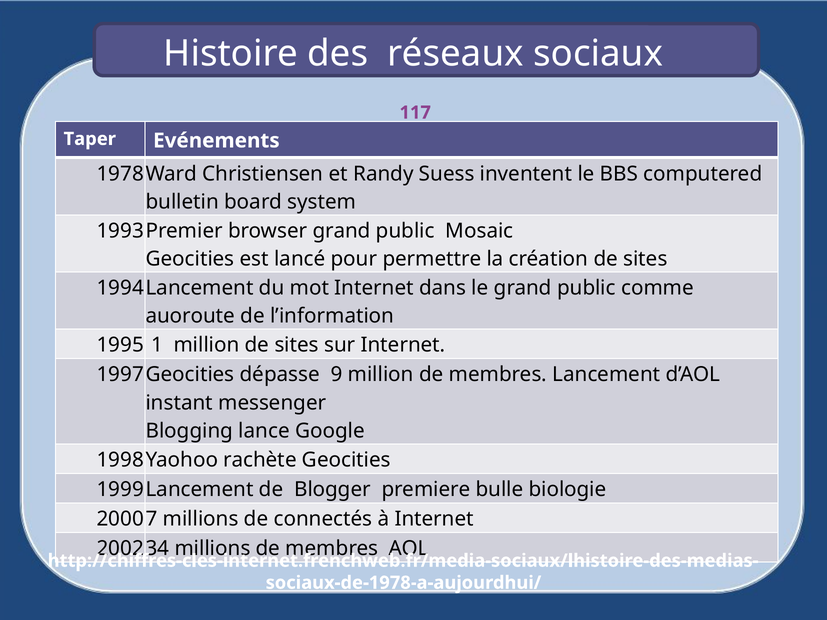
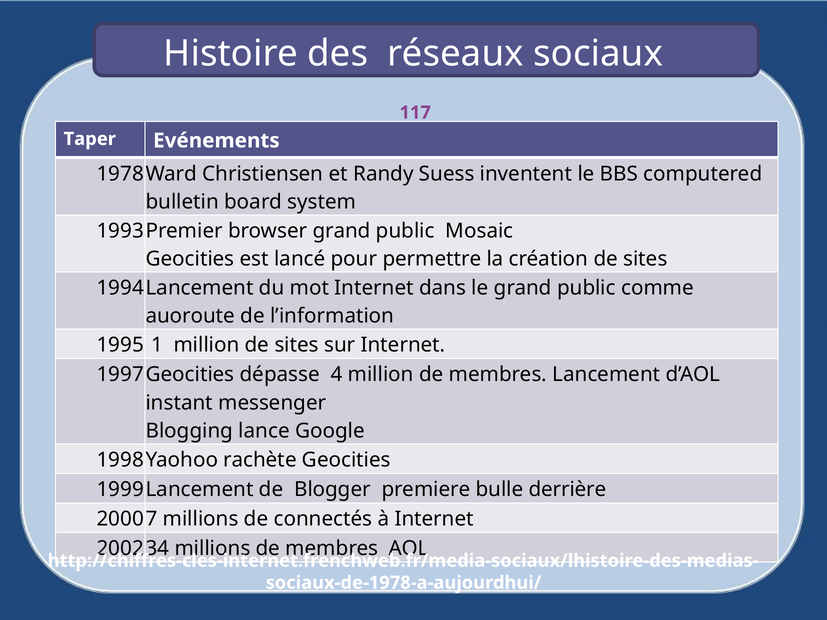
9: 9 -> 4 (337, 375)
biologie: biologie -> derrière (568, 490)
